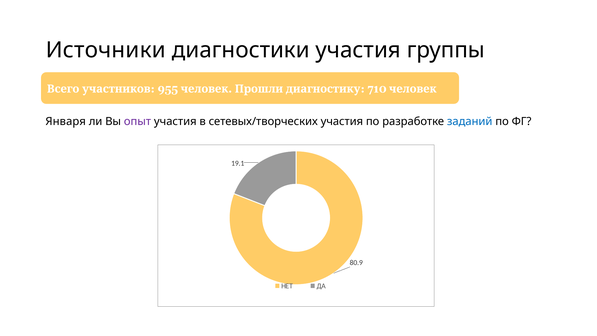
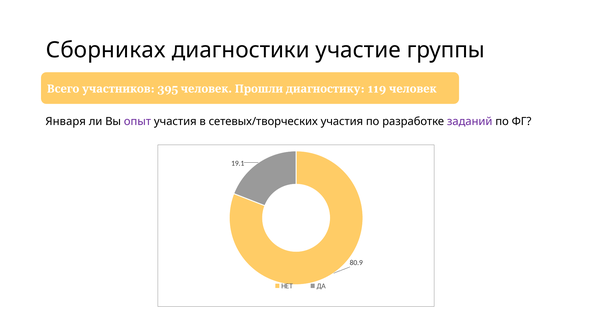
Источники: Источники -> Сборниках (106, 50)
диагностики участия: участия -> участие (358, 50)
955: 955 -> 395 (168, 89)
710: 710 -> 119 (377, 89)
заданий colour: blue -> purple (470, 121)
